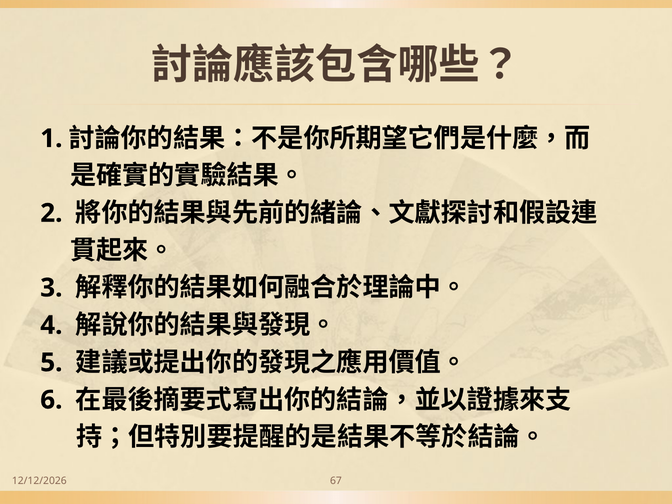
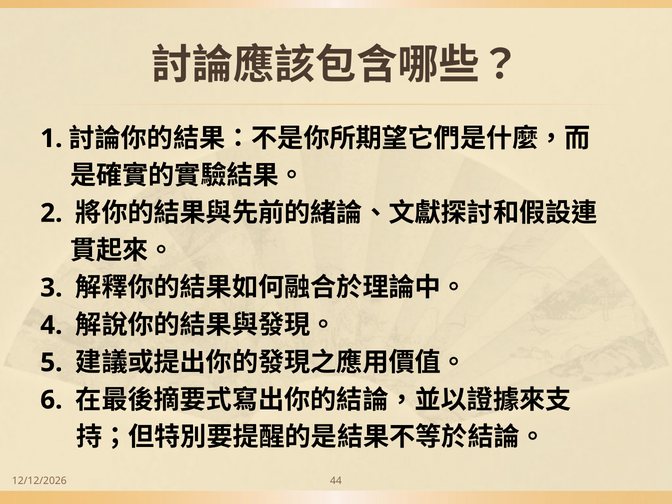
67: 67 -> 44 (336, 481)
